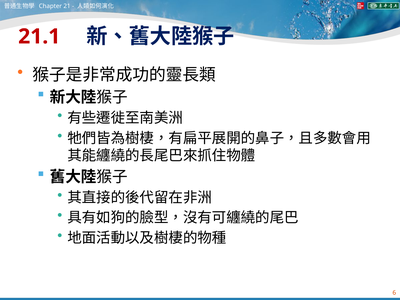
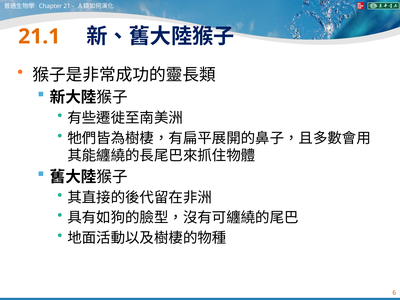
21.1 colour: red -> orange (39, 36)
